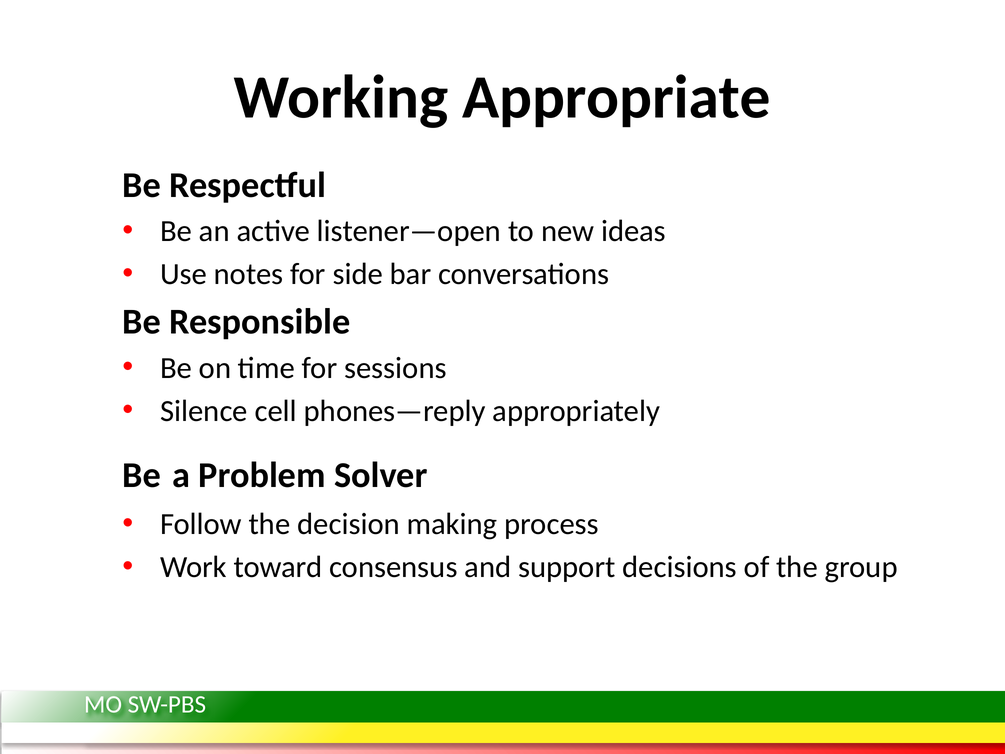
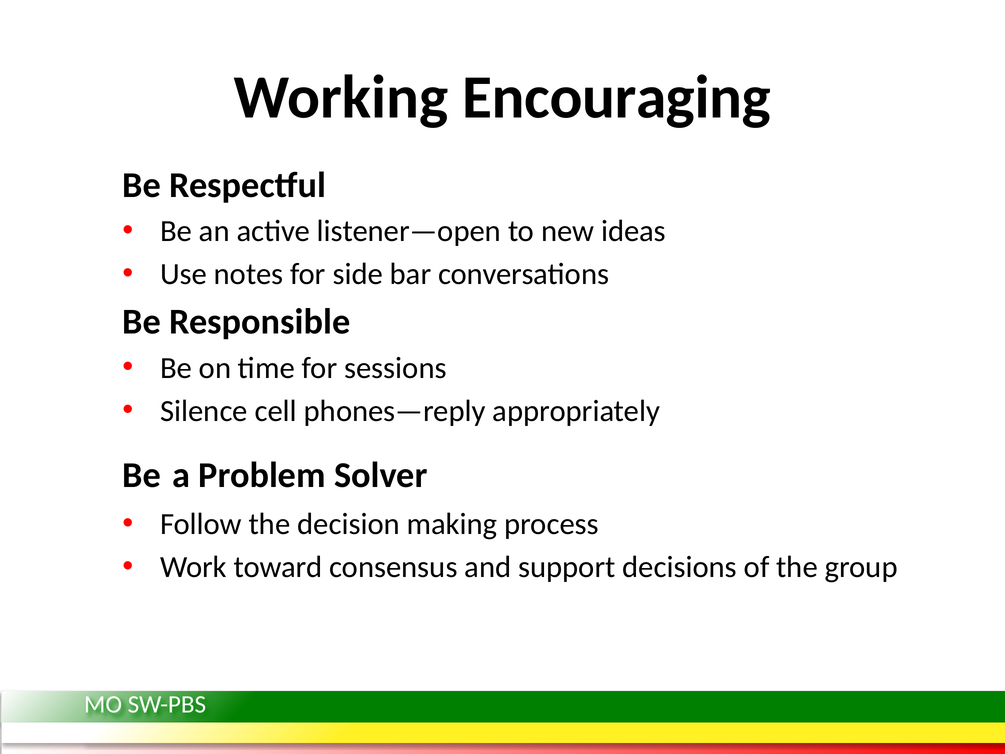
Appropriate: Appropriate -> Encouraging (617, 97)
